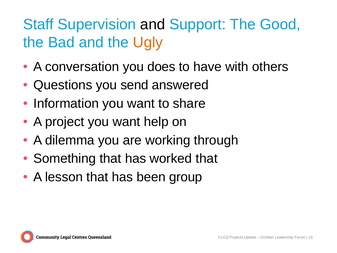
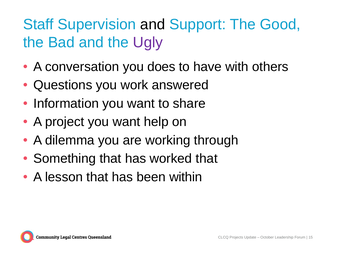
Ugly colour: orange -> purple (148, 42)
send: send -> work (134, 85)
group: group -> within (186, 177)
